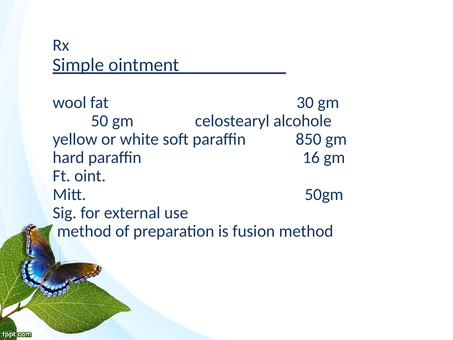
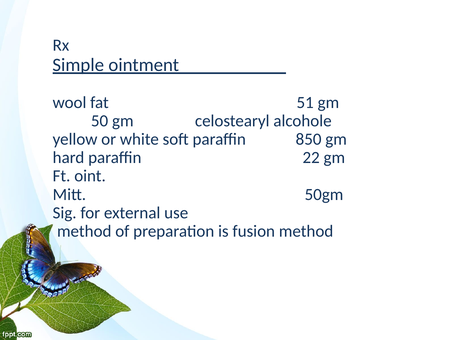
30: 30 -> 51 (305, 102)
16: 16 -> 22 (311, 158)
